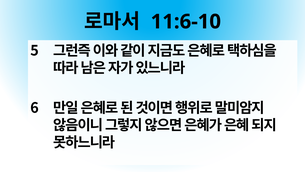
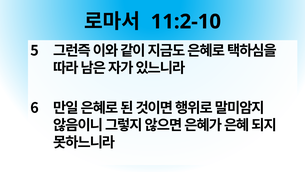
11:6-10: 11:6-10 -> 11:2-10 (186, 22)
